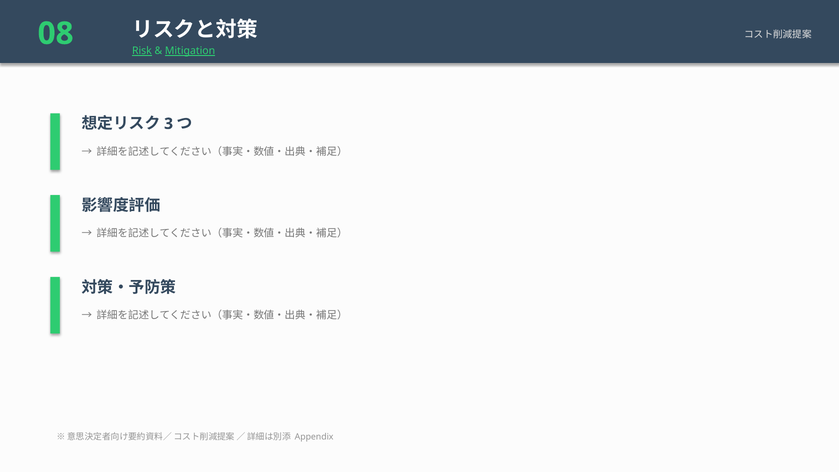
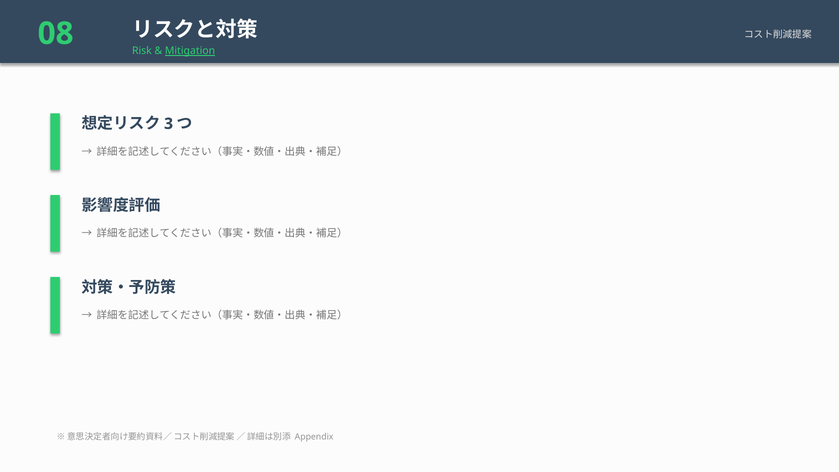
Risk underline: present -> none (142, 51)
